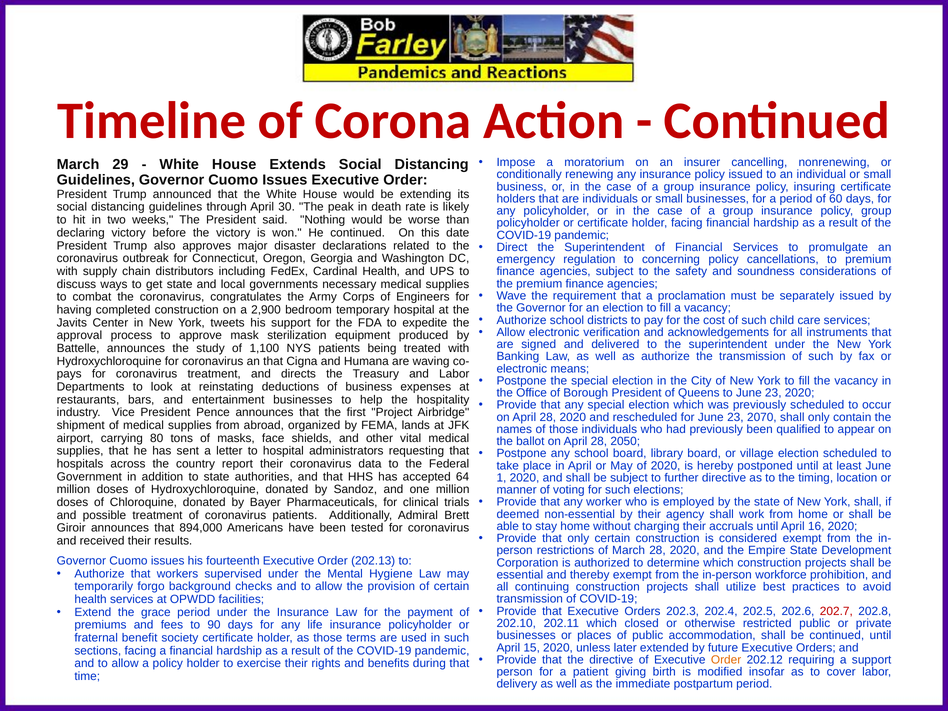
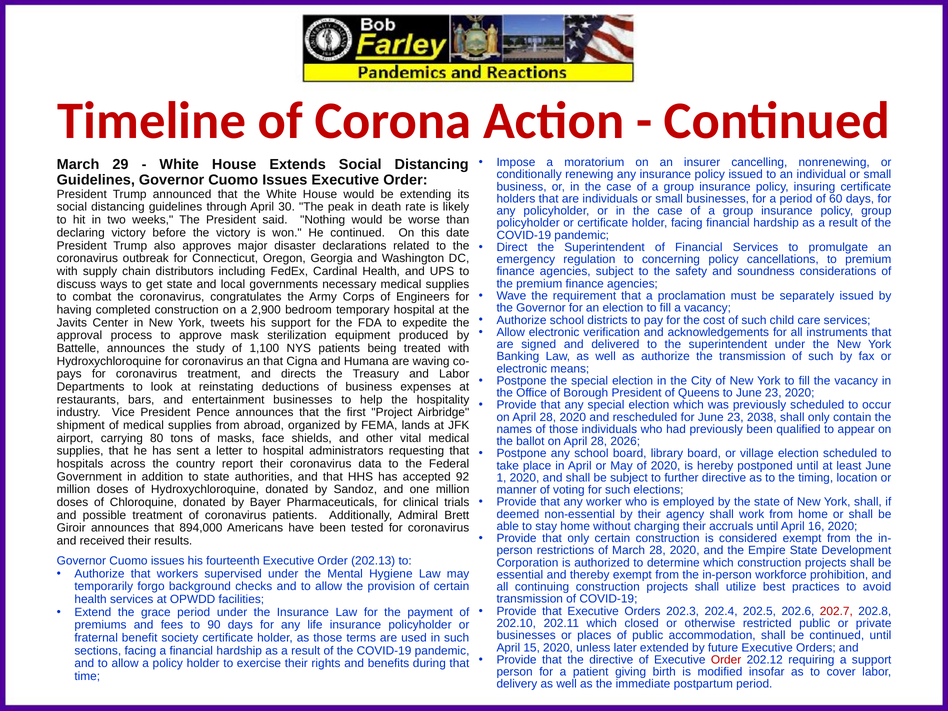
2070: 2070 -> 2038 (762, 417)
2050: 2050 -> 2026 (625, 441)
64: 64 -> 92 (463, 477)
Order colour: orange -> red (726, 660)
